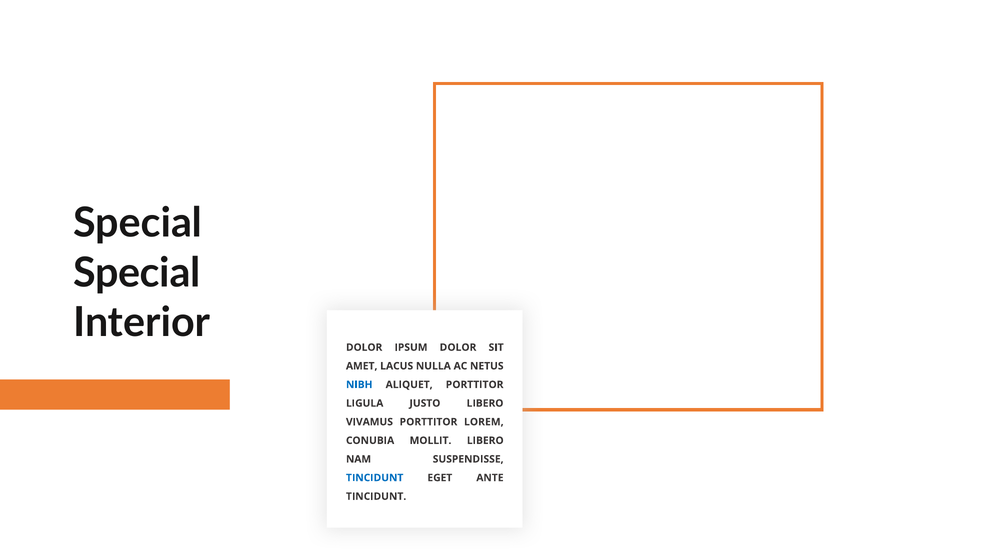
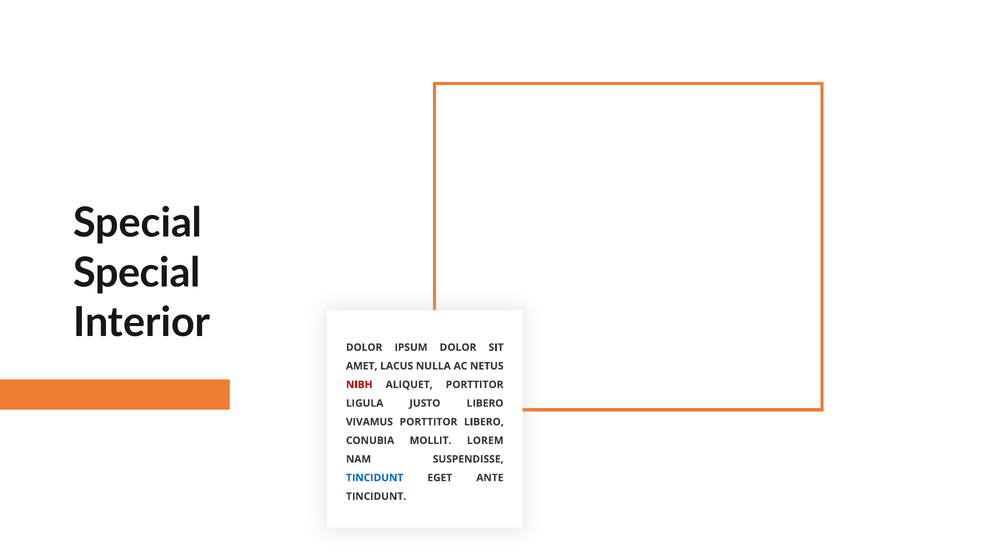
NIBH colour: blue -> red (359, 384)
PORTTITOR LOREM: LOREM -> LIBERO (484, 421)
MOLLIT LIBERO: LIBERO -> LOREM (485, 440)
